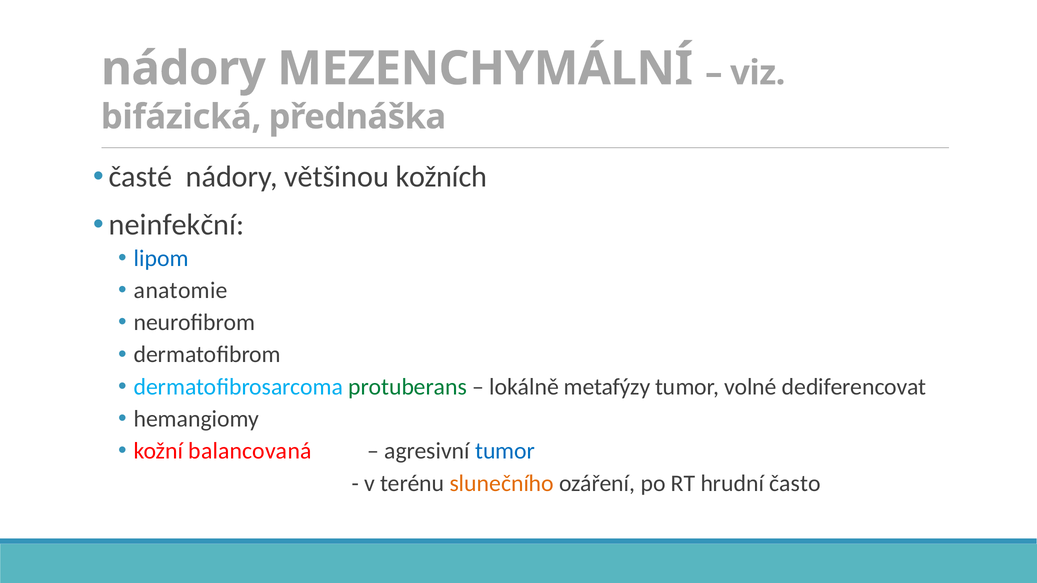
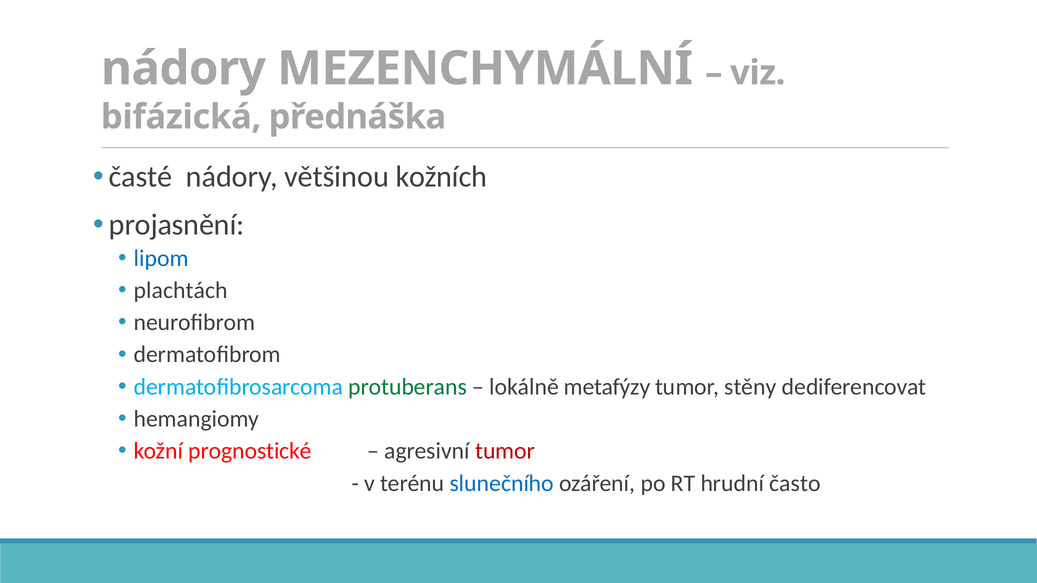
neinfekční: neinfekční -> projasnění (177, 225)
anatomie: anatomie -> plachtách (181, 291)
volné: volné -> stěny (750, 387)
balancovaná: balancovaná -> prognostické (250, 451)
tumor colour: blue -> red (505, 451)
slunečního colour: orange -> blue (502, 483)
